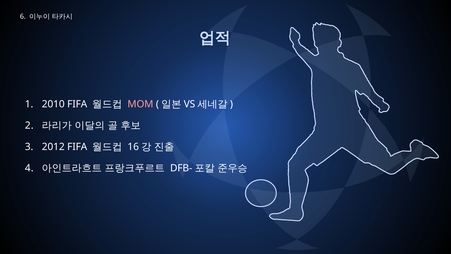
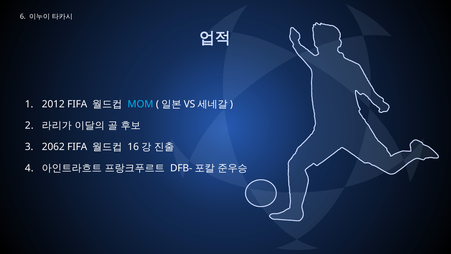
2010: 2010 -> 2012 (53, 104)
MOM colour: pink -> light blue (140, 104)
2012: 2012 -> 2062 (53, 147)
